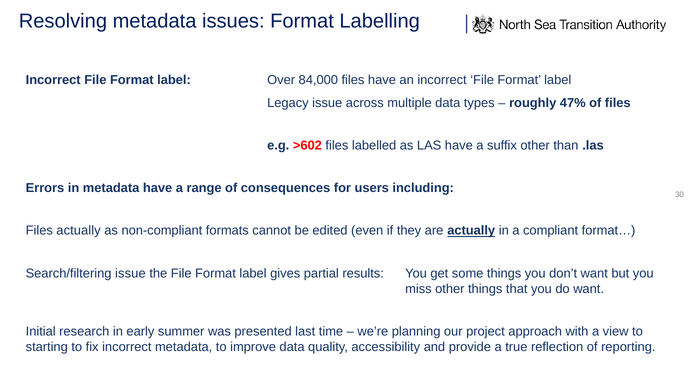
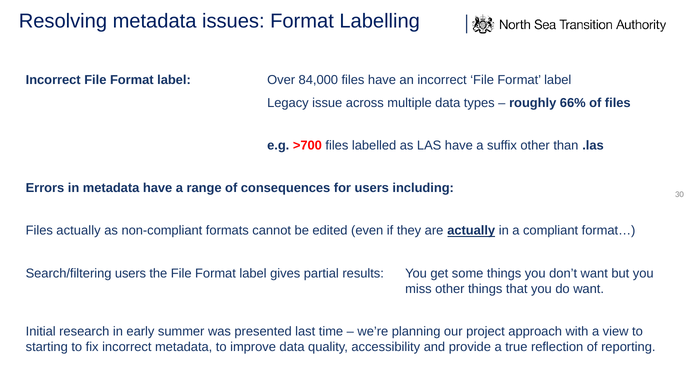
47%: 47% -> 66% (573, 103)
>602: >602 -> >700 (307, 146)
Search/filtering issue: issue -> users (131, 273)
